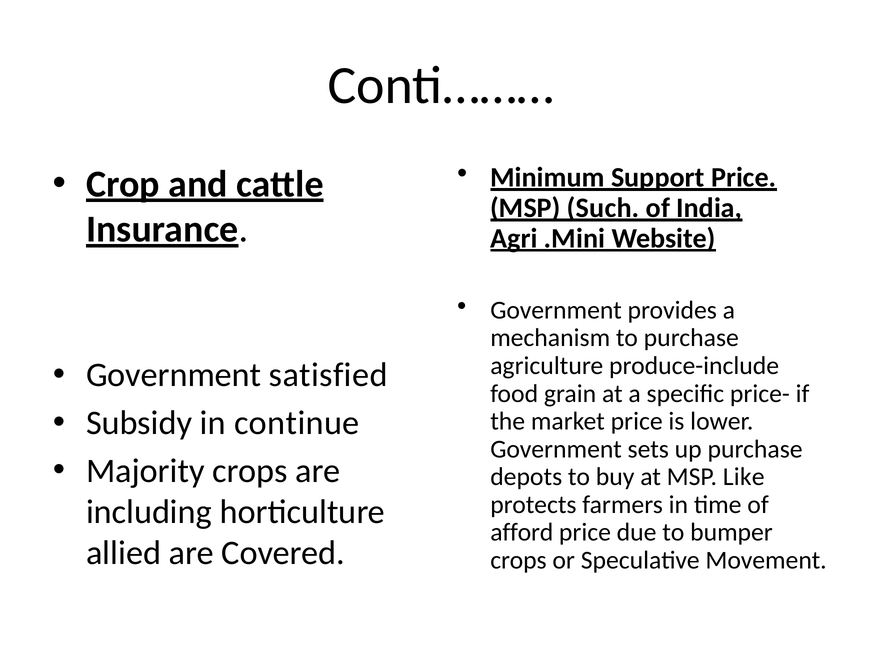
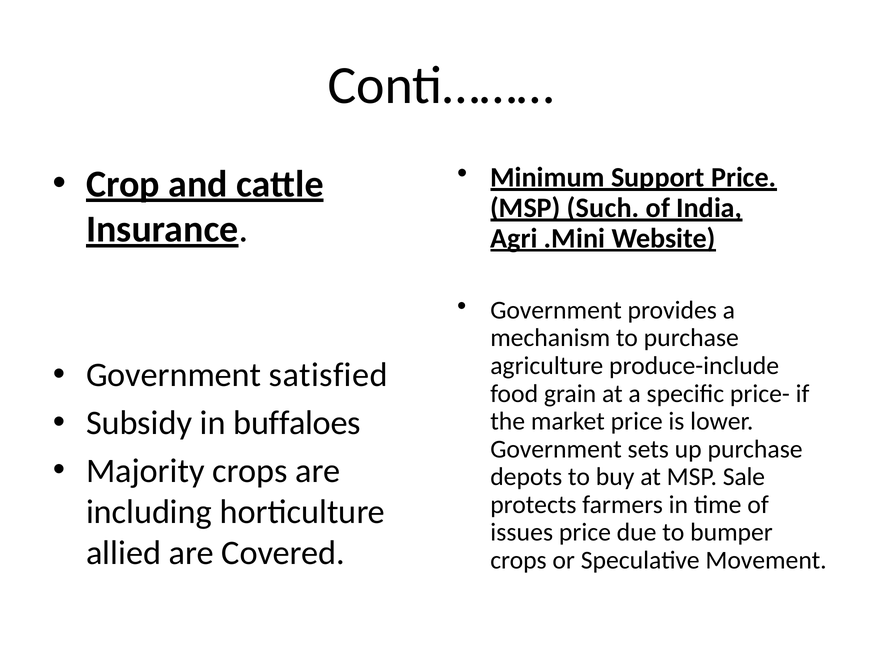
continue: continue -> buffaloes (297, 423)
Like: Like -> Sale (744, 477)
afford: afford -> issues (522, 533)
